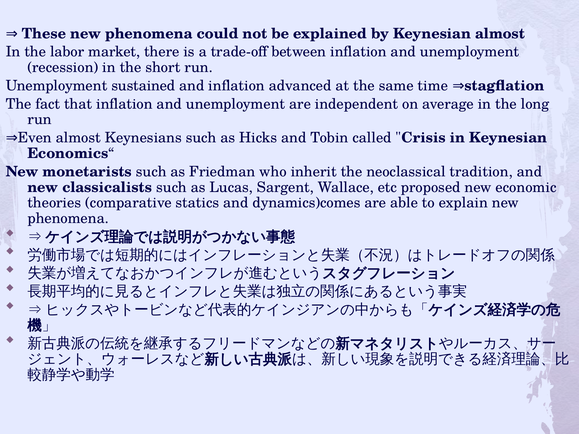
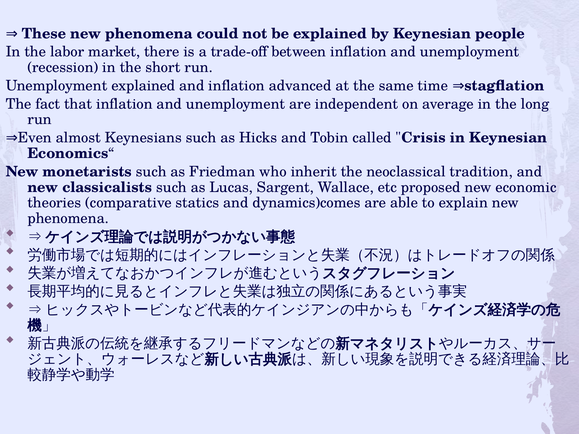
Keynesian almost: almost -> people (500, 34)
Unemployment sustained: sustained -> explained (143, 86)
